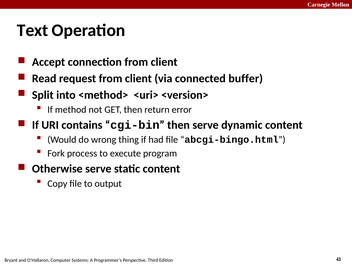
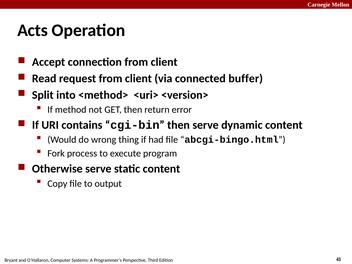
Text: Text -> Acts (33, 30)
